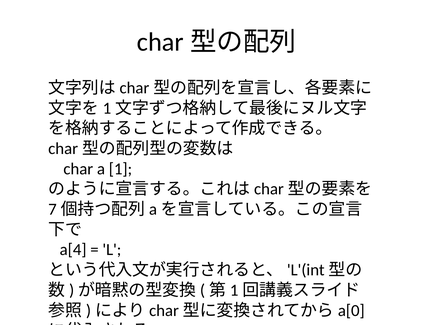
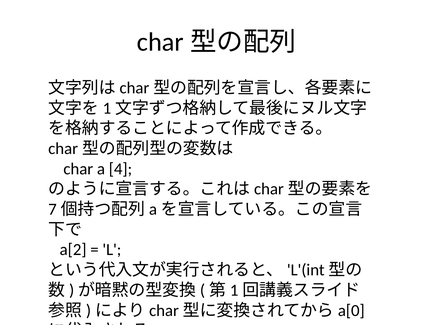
1: 1 -> 4 (120, 169)
a[4: a[4 -> a[2 (73, 250)
